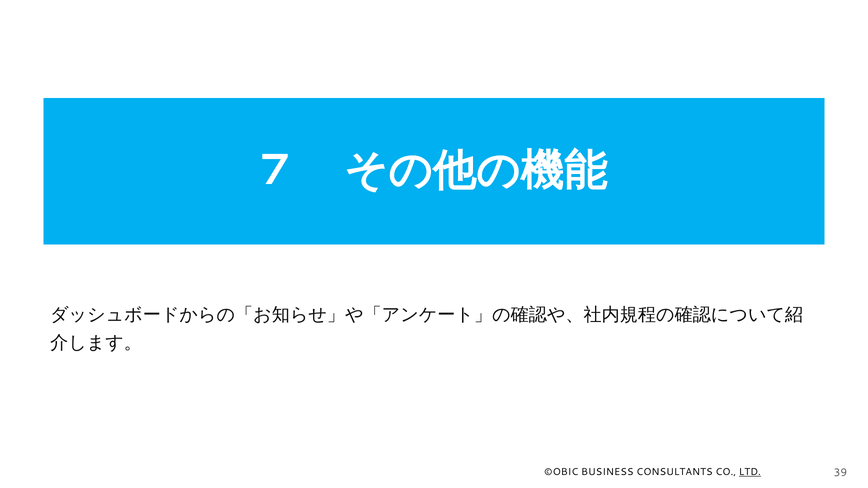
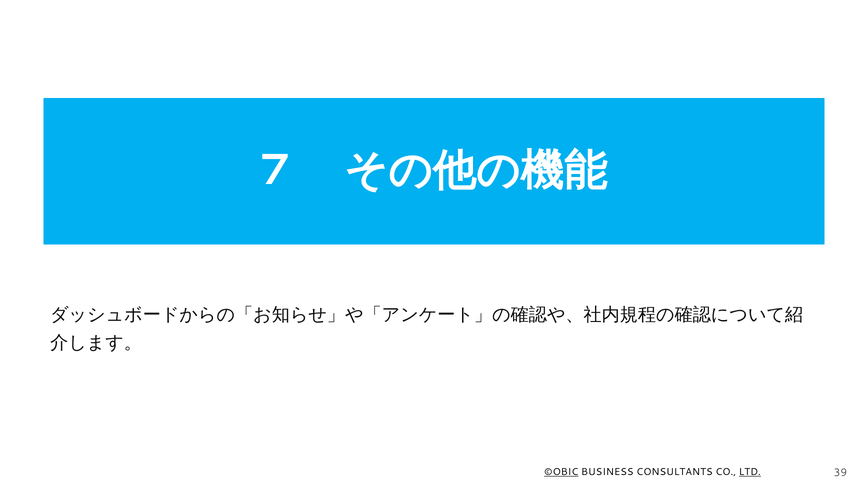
©OBIC underline: none -> present (561, 472)
